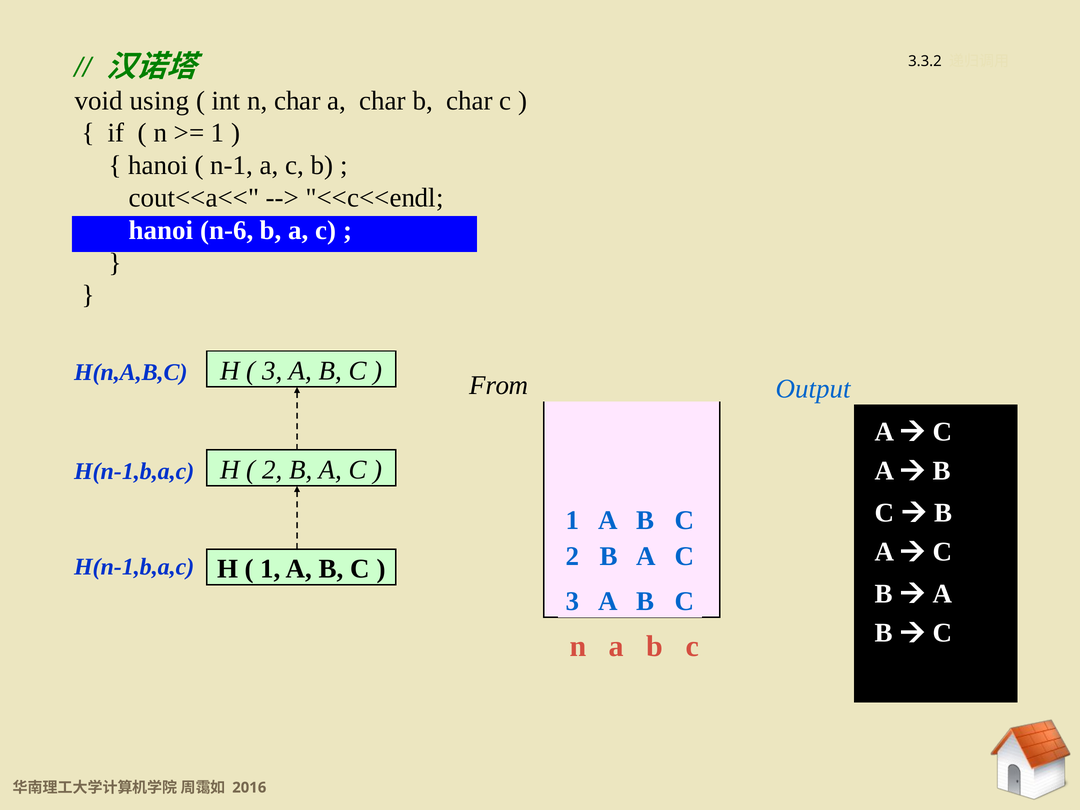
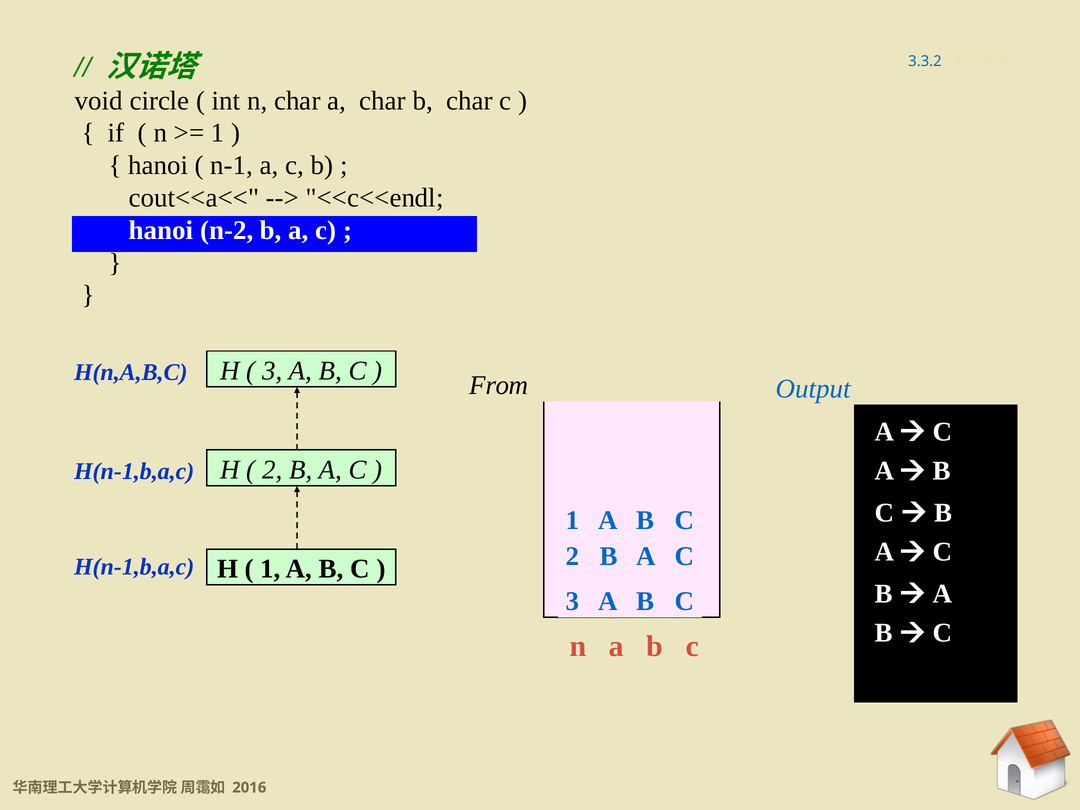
3.3.2 colour: black -> blue (925, 61)
using: using -> circle (160, 101)
n-6: n-6 -> n-2 (227, 230)
